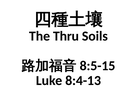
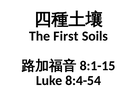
Thru: Thru -> First (66, 36)
8:5-15: 8:5-15 -> 8:1-15 (98, 66)
8:4-13: 8:4-13 -> 8:4-54 (83, 80)
